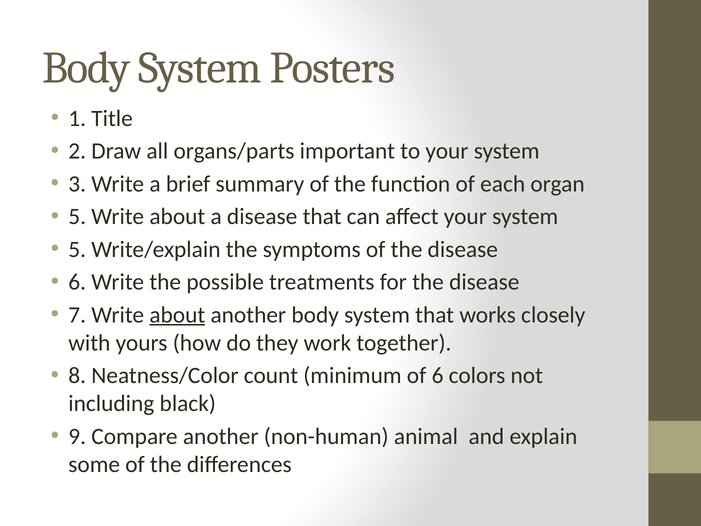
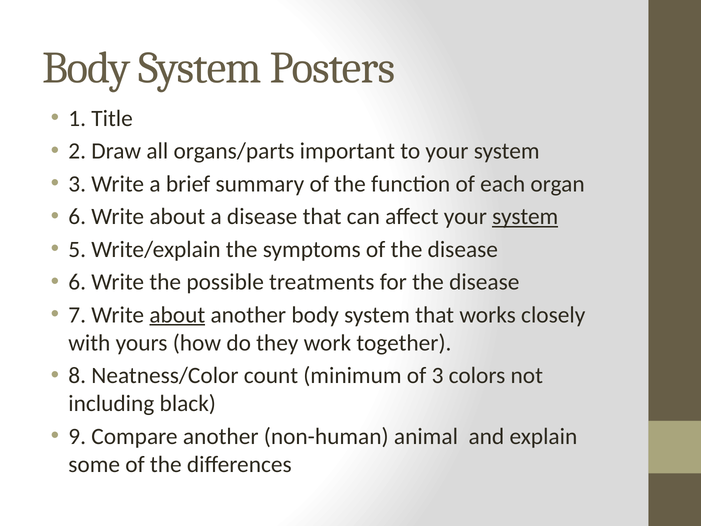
5: 5 -> 6 (77, 217)
system underline: none -> present (525, 217)
of 6: 6 -> 3 (438, 375)
